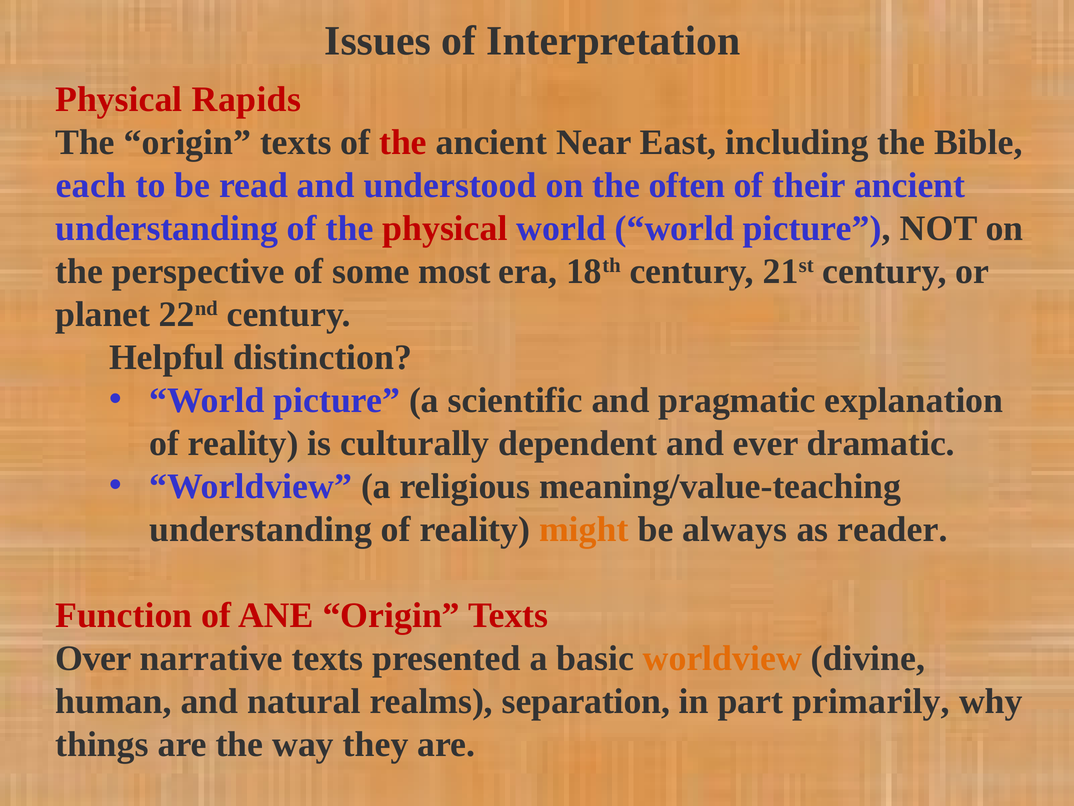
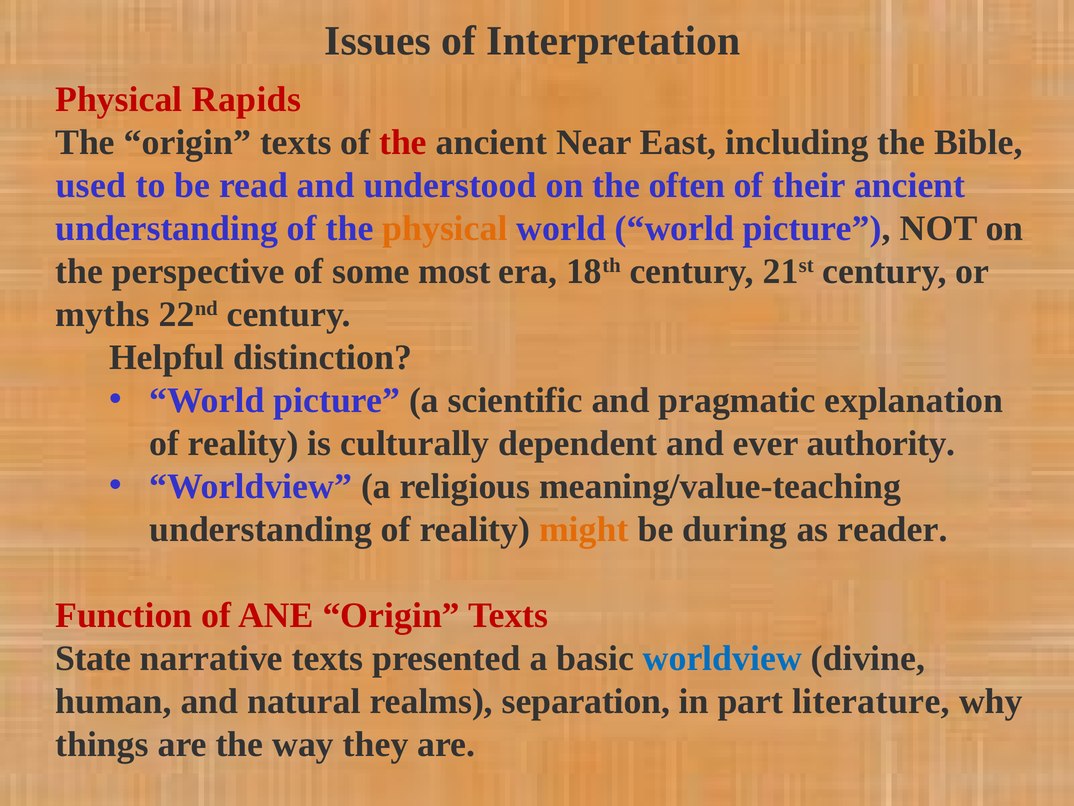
each: each -> used (91, 185)
physical colour: red -> orange (445, 228)
planet: planet -> myths (103, 314)
dramatic: dramatic -> authority (881, 443)
always: always -> during (735, 529)
Over: Over -> State (93, 658)
worldview colour: orange -> blue (722, 658)
primarily: primarily -> literature (871, 701)
